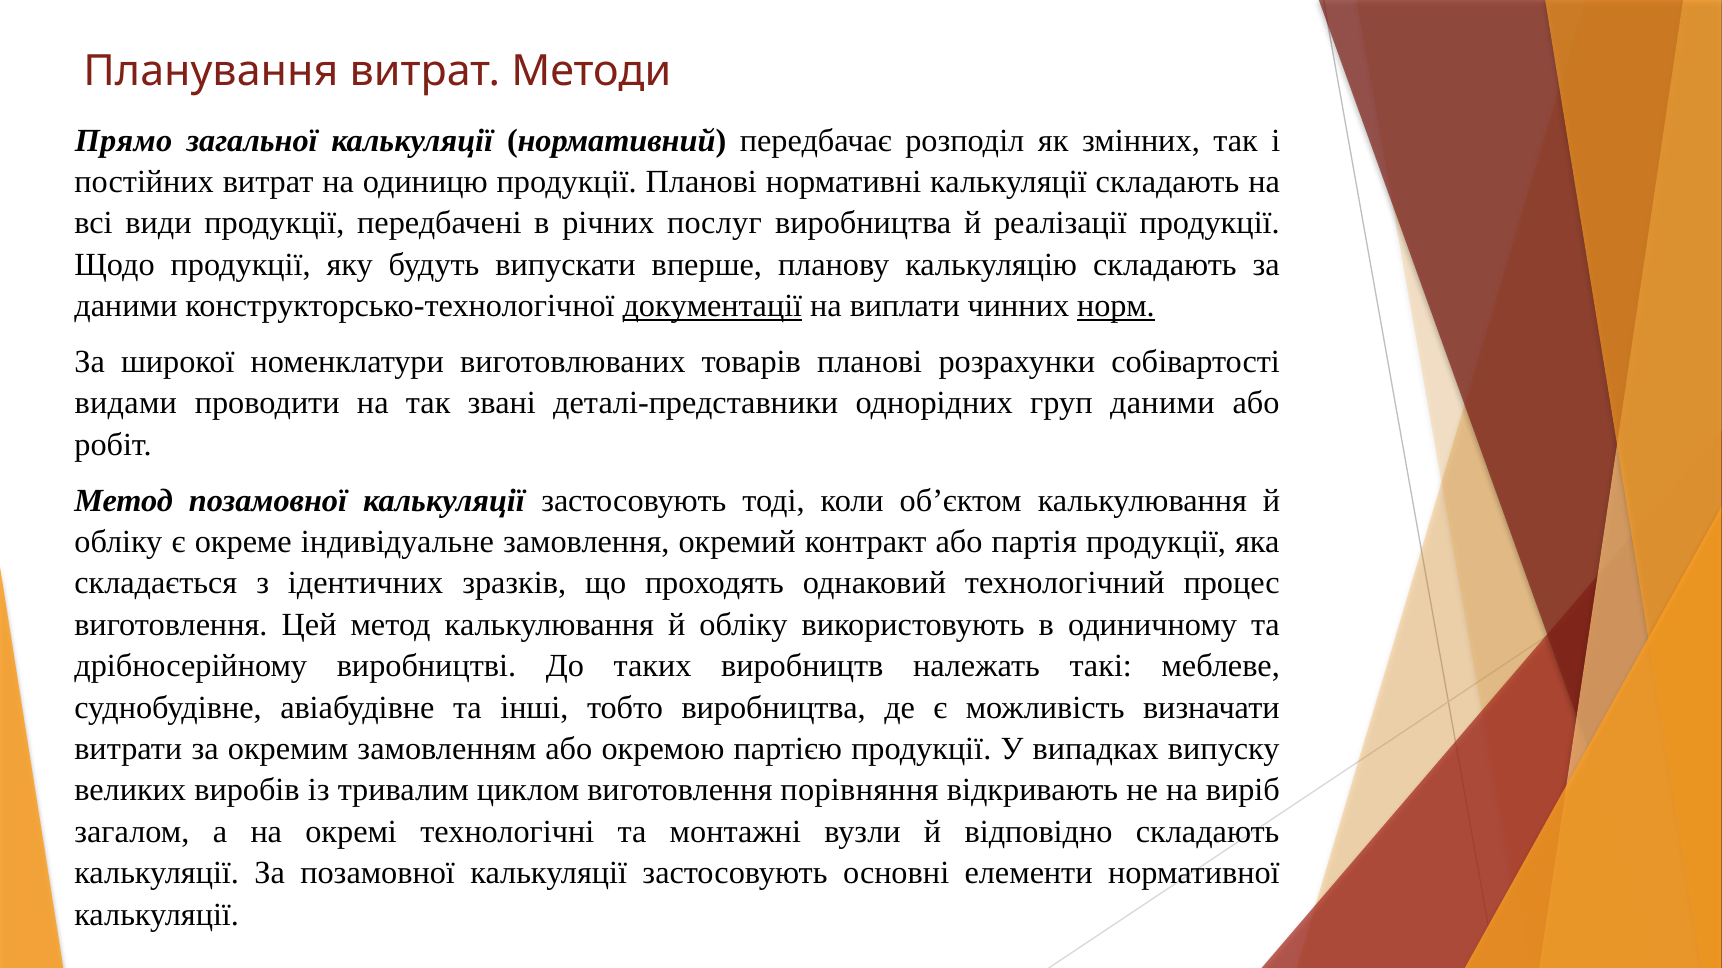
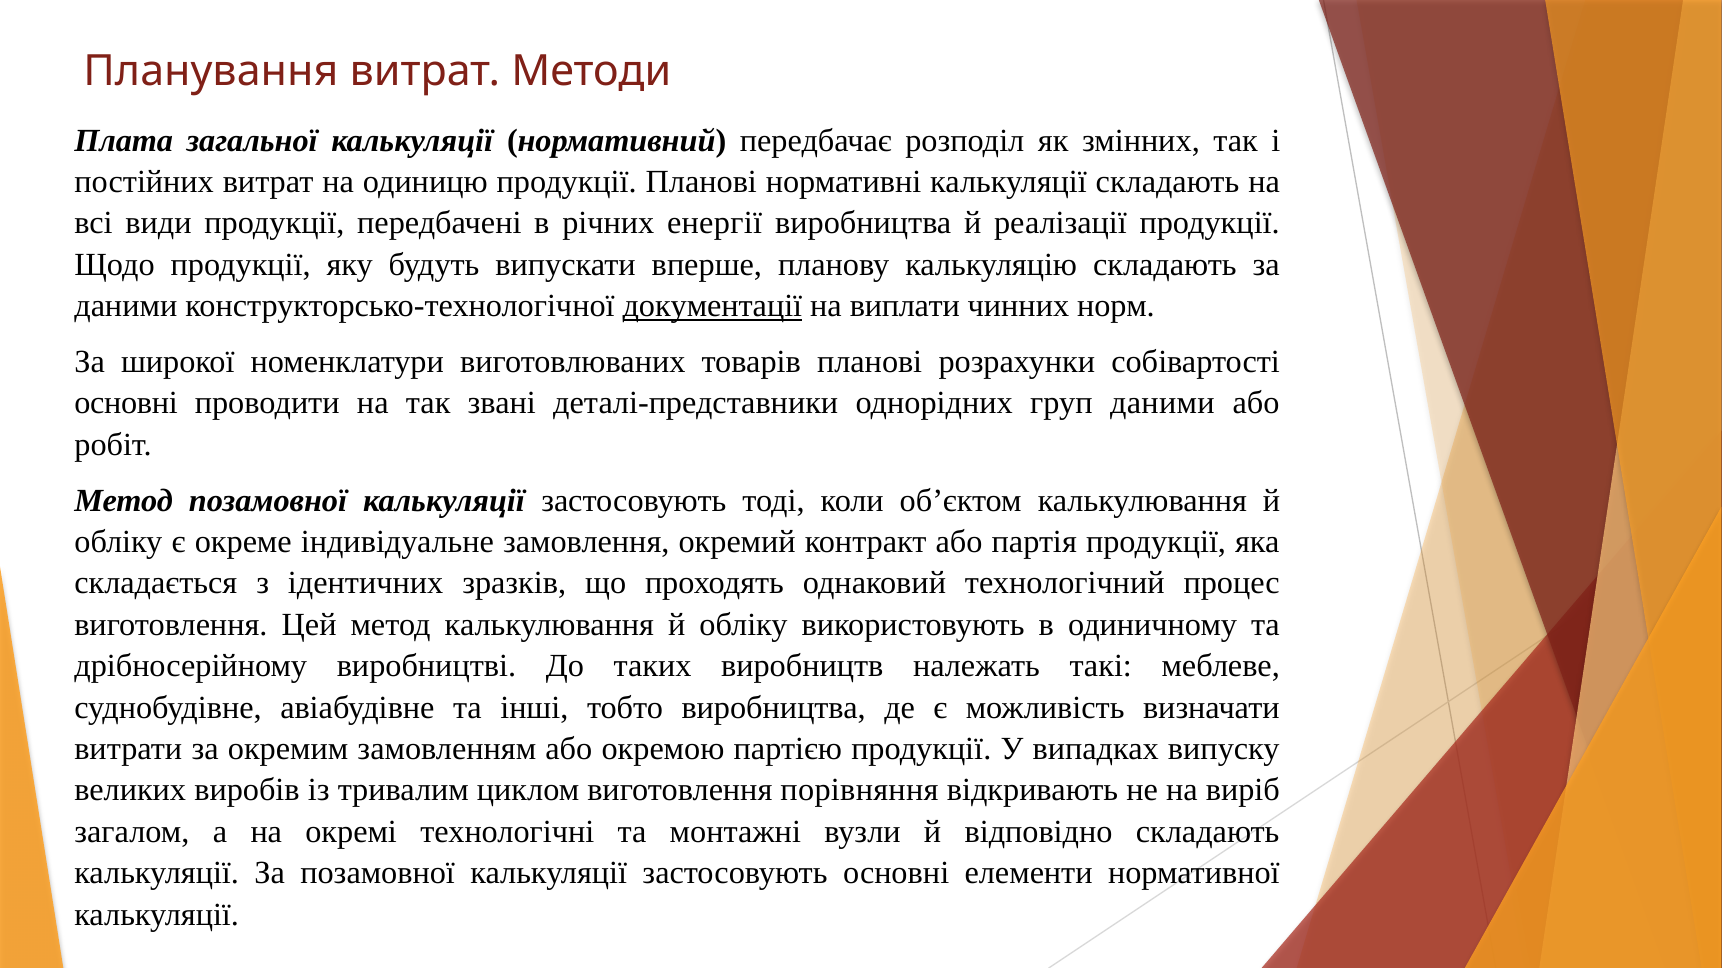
Прямо: Прямо -> Плата (124, 141)
послуг: послуг -> енергії (715, 223)
норм underline: present -> none (1116, 306)
видами: видами -> основні (126, 403)
